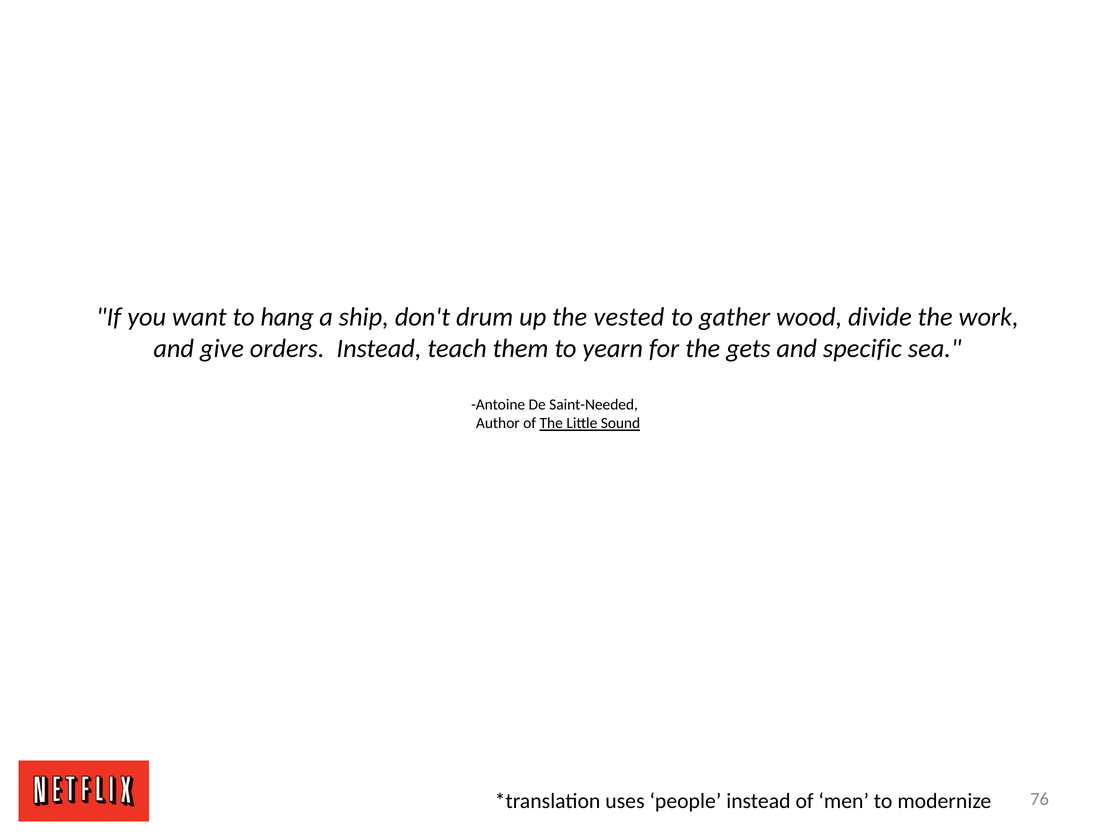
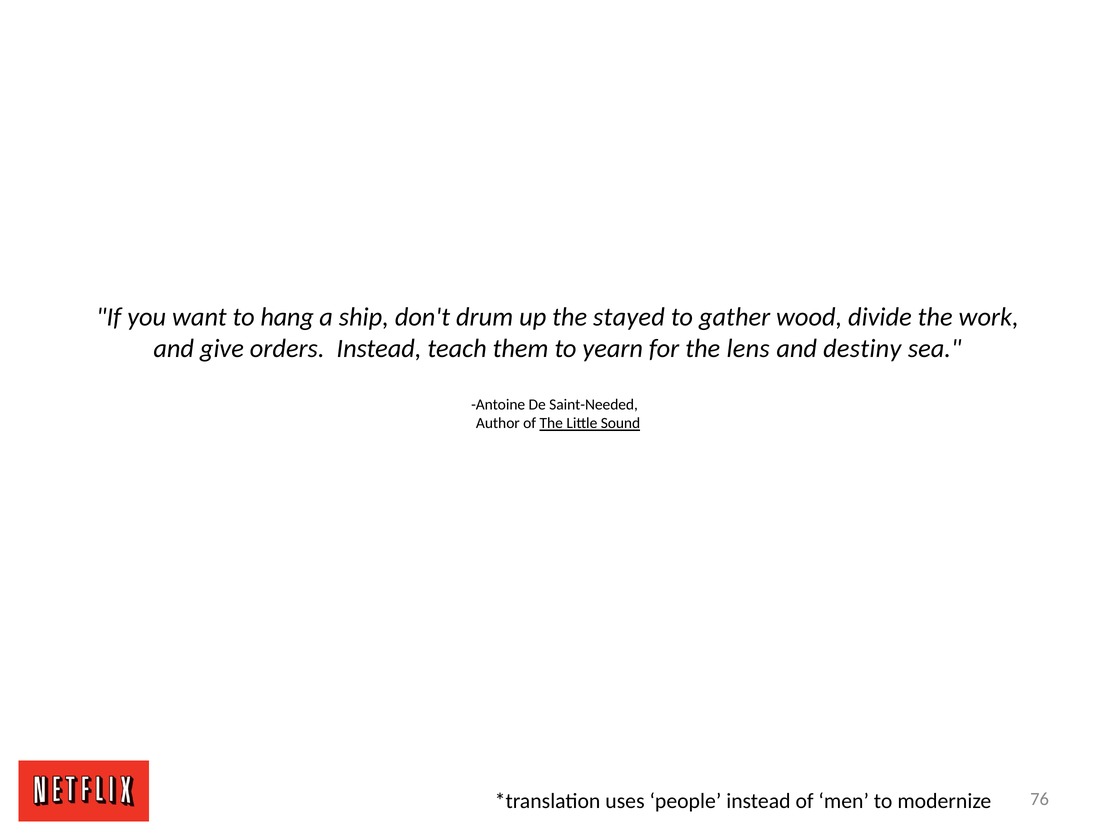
vested: vested -> stayed (629, 317)
gets: gets -> lens (748, 349)
specific: specific -> destiny (862, 349)
